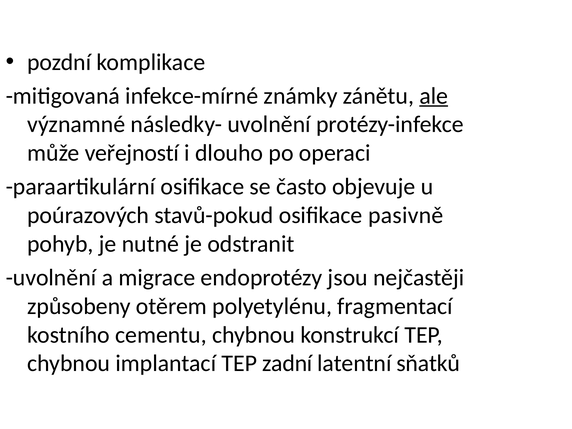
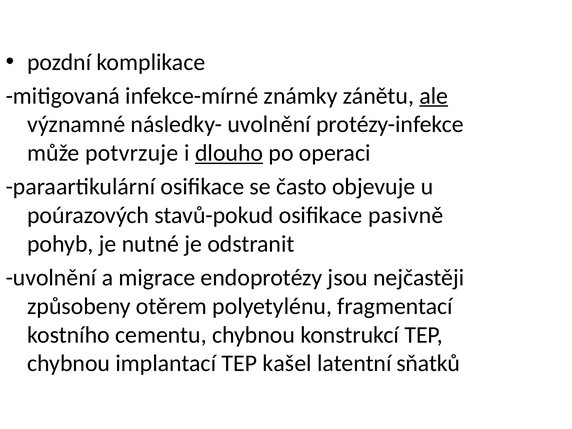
veřejností: veřejností -> potvrzuje (132, 153)
dlouho underline: none -> present (229, 153)
zadní: zadní -> kašel (287, 363)
